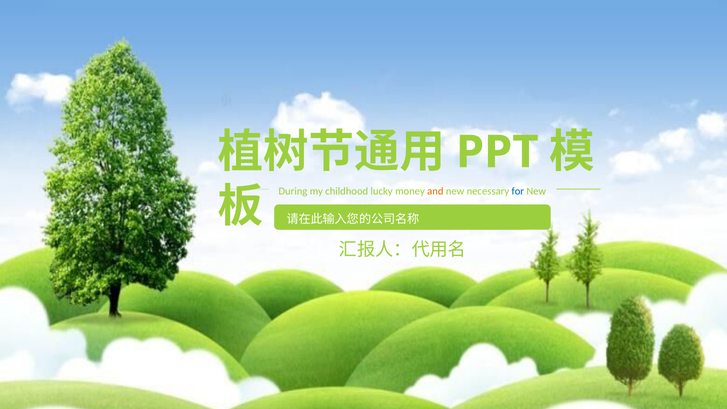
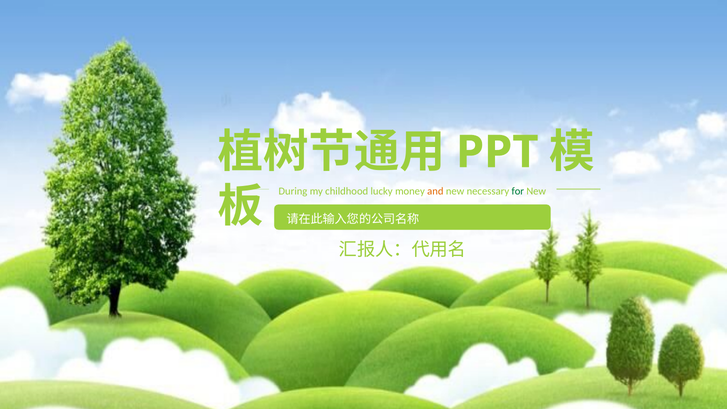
for colour: blue -> green (518, 191)
